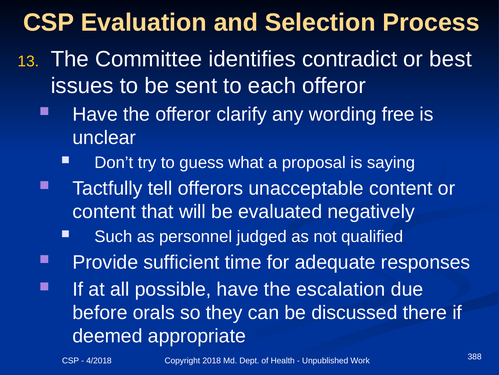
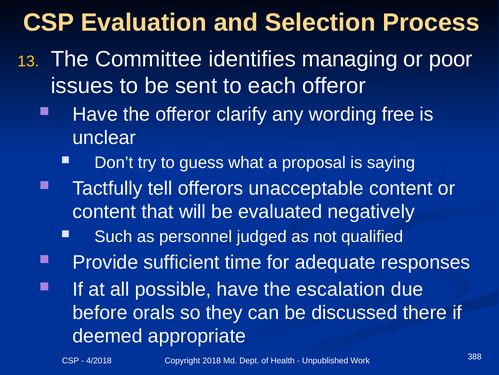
contradict: contradict -> managing (350, 59)
best: best -> poor (451, 59)
